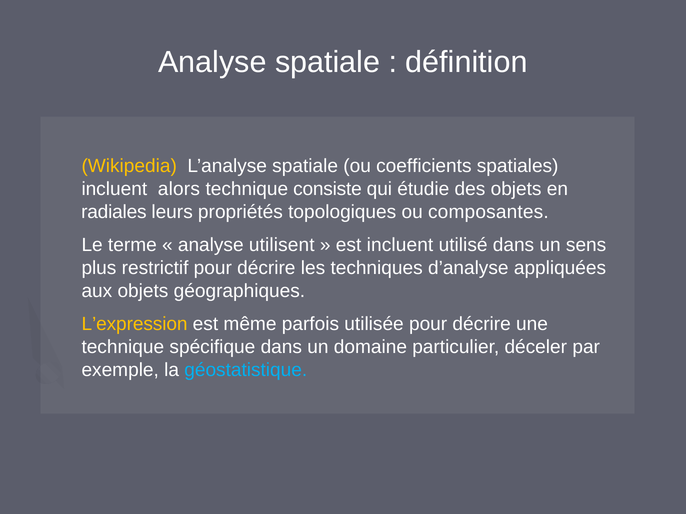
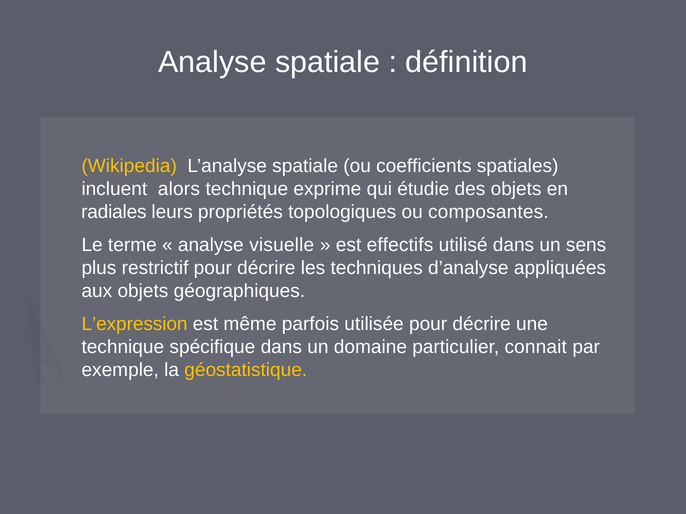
consiste: consiste -> exprime (327, 189)
utilisent: utilisent -> visuelle (282, 245)
est incluent: incluent -> effectifs (400, 245)
déceler: déceler -> connait (536, 347)
géostatistique colour: light blue -> yellow (246, 370)
